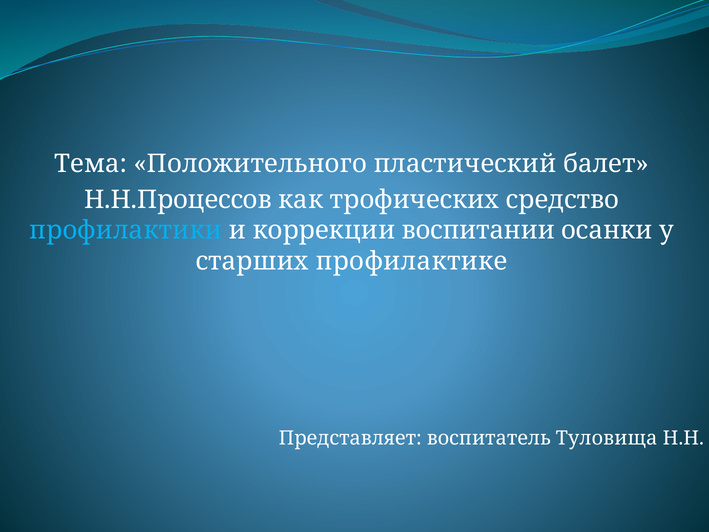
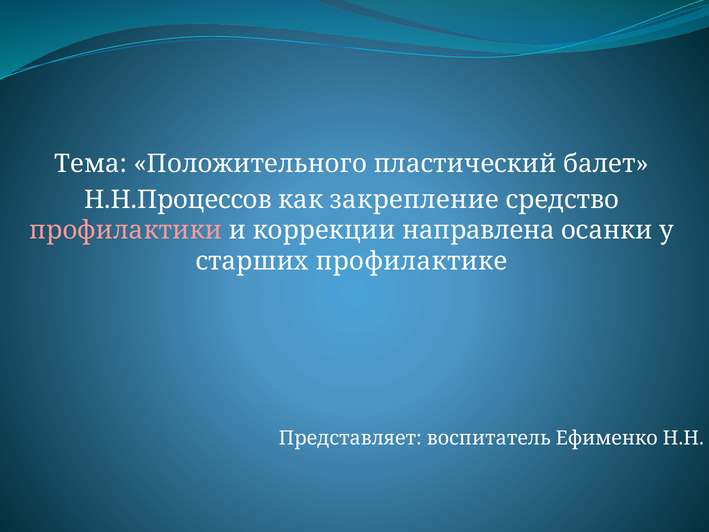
трофических: трофических -> закрепление (414, 200)
профилактики colour: light blue -> pink (126, 230)
воспитании: воспитании -> направлена (478, 230)
Туловища: Туловища -> Ефименко (607, 438)
